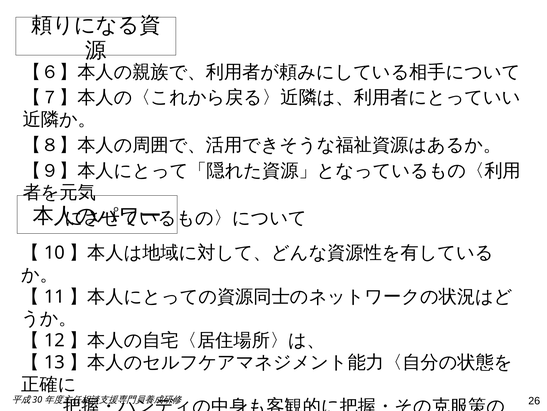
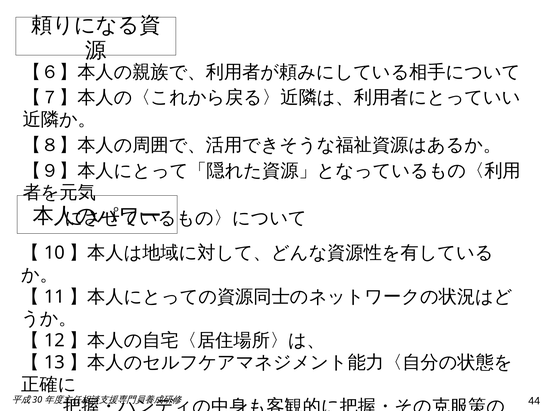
26: 26 -> 44 (534, 400)
